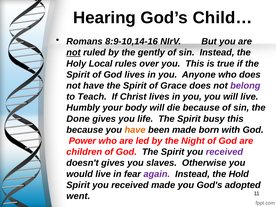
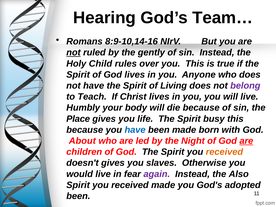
Child…: Child… -> Team… (223, 18)
Local: Local -> Child (100, 64)
Grace: Grace -> Living (174, 86)
Done: Done -> Place (78, 119)
have colour: orange -> blue (135, 130)
Power: Power -> About (82, 141)
are underline: none -> present (246, 141)
received colour: purple -> orange (224, 152)
Hold: Hold -> Also (239, 174)
went: went -> been (78, 196)
